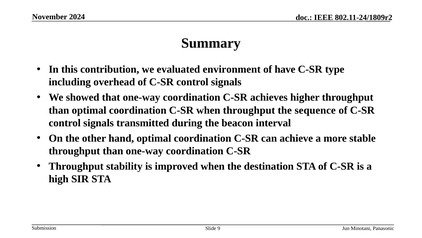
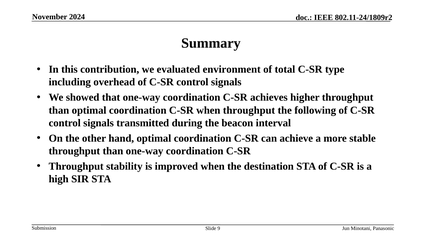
have: have -> total (285, 69)
sequence: sequence -> following (315, 110)
